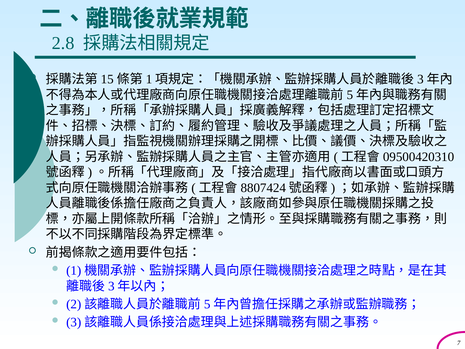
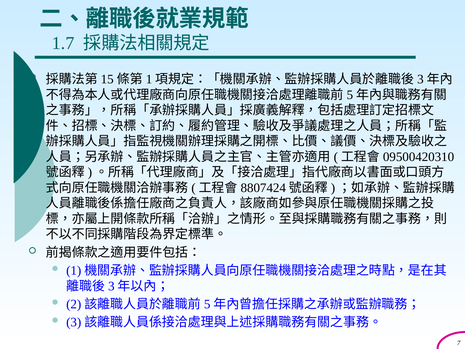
2.8: 2.8 -> 1.7 (63, 43)
